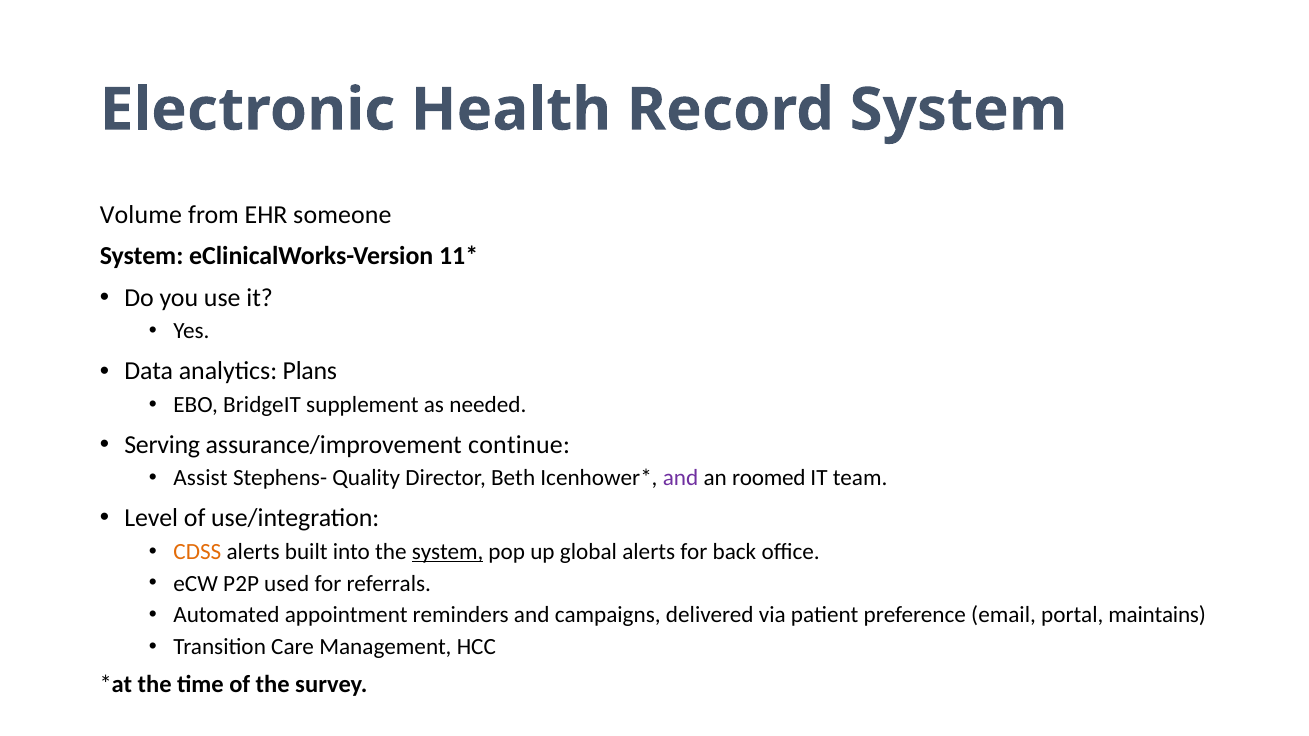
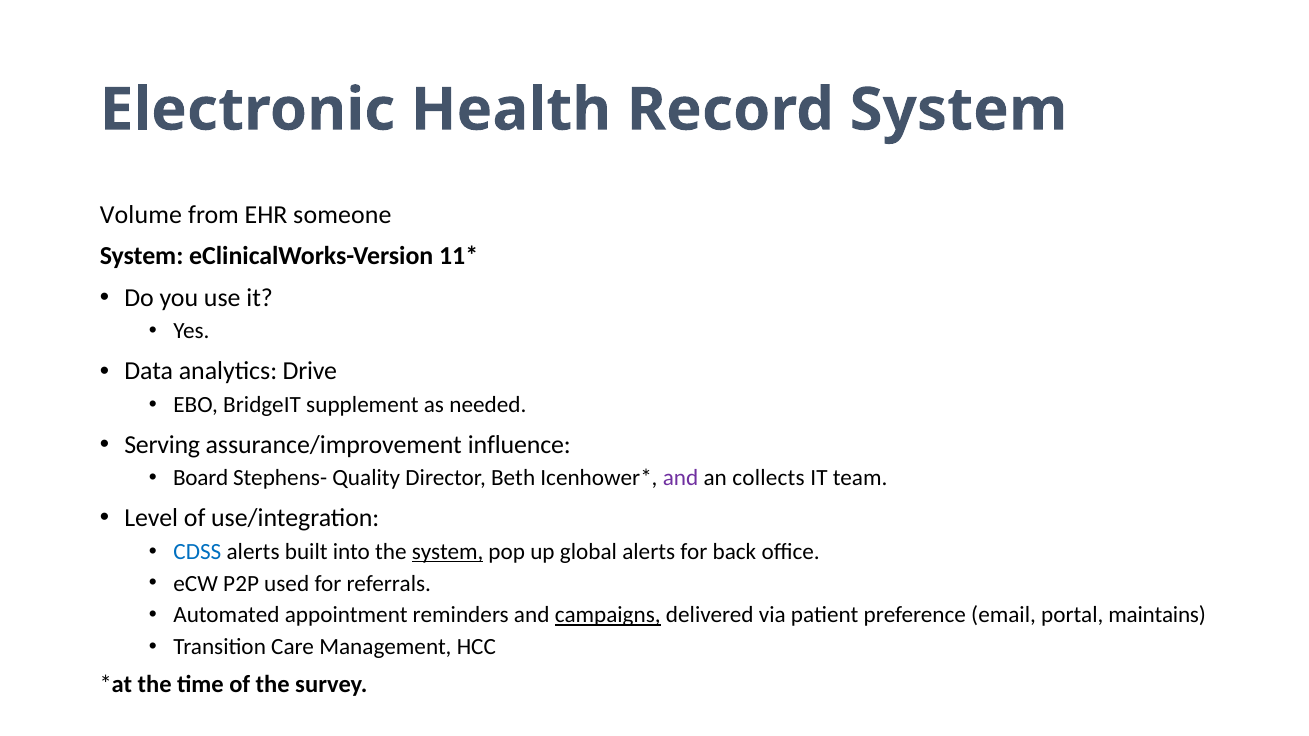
Plans: Plans -> Drive (310, 371)
continue: continue -> influence (519, 445)
Assist: Assist -> Board (201, 478)
roomed: roomed -> collects (769, 478)
CDSS colour: orange -> blue (197, 552)
campaigns underline: none -> present (608, 615)
